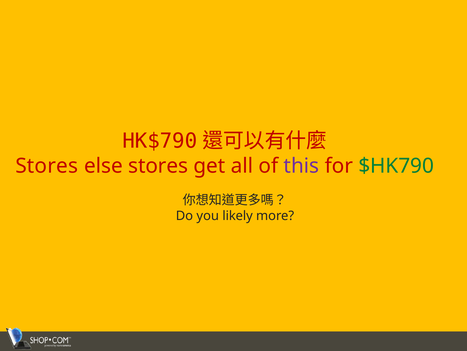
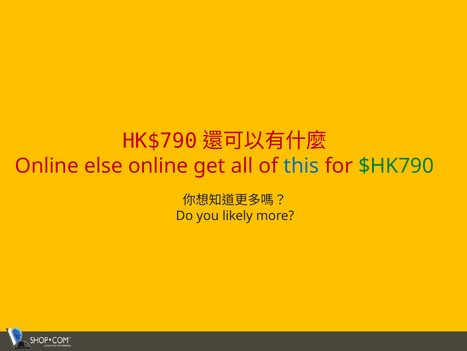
Stores: Stores -> Online (47, 166)
else stores: stores -> online (158, 166)
this colour: purple -> blue (301, 166)
